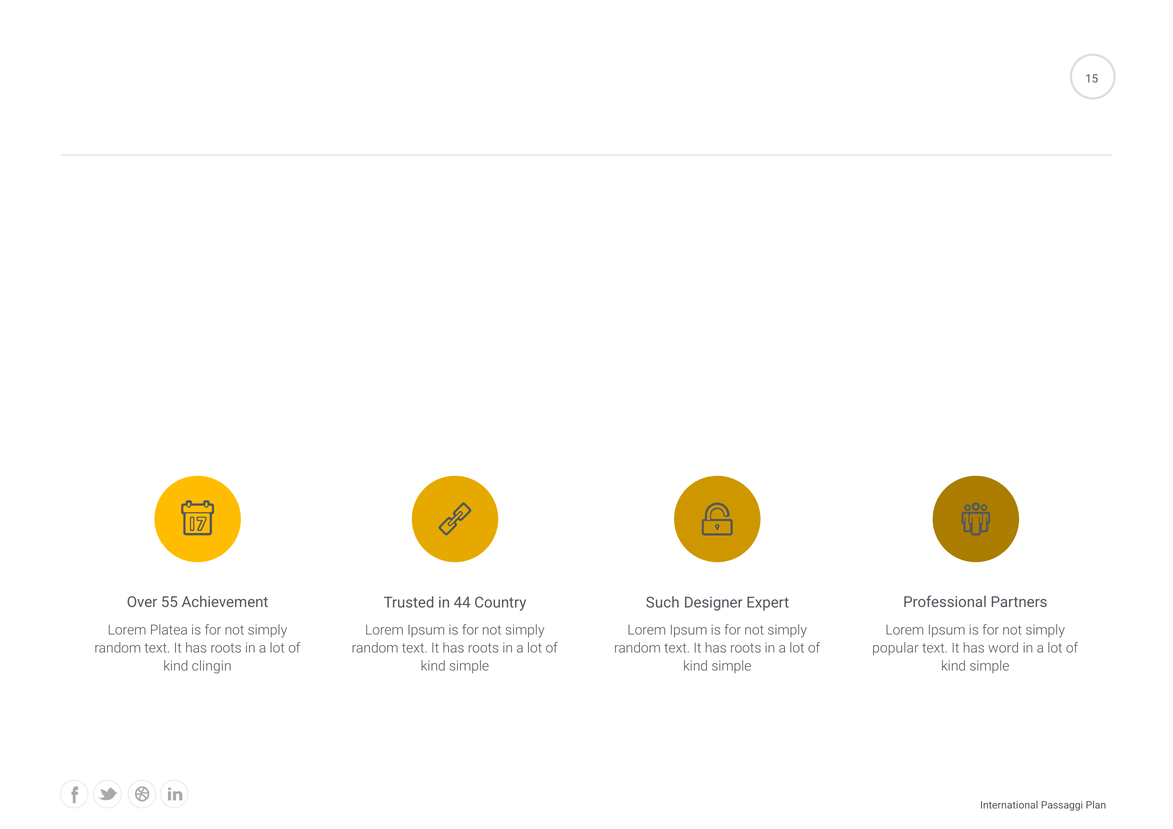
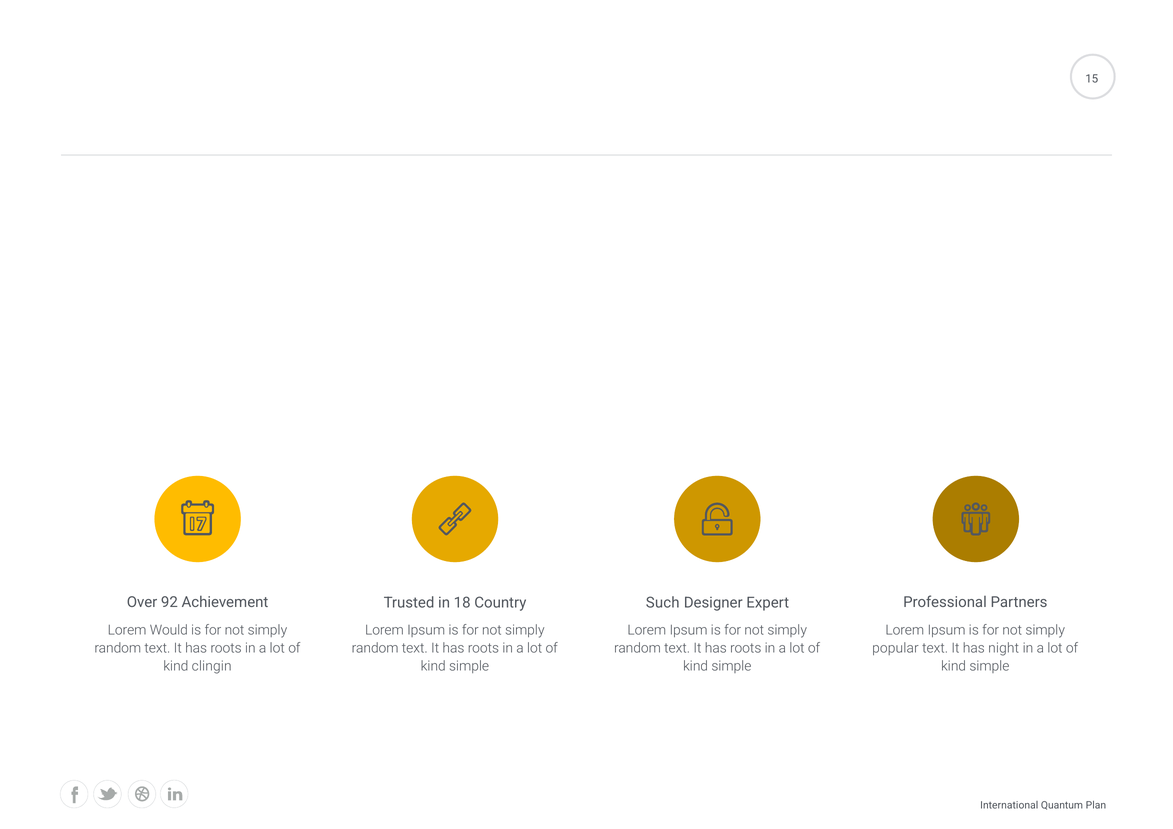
55: 55 -> 92 (169, 602)
44: 44 -> 18 (462, 603)
Platea: Platea -> Would (169, 630)
word: word -> night (1004, 648)
Passaggi: Passaggi -> Quantum (1062, 805)
